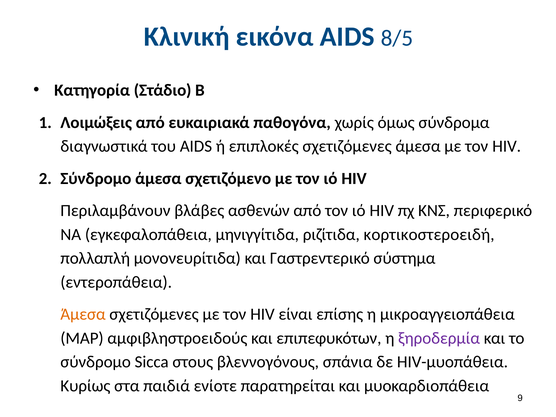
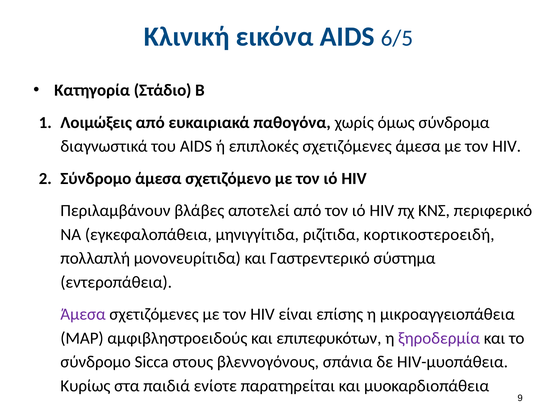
8/5: 8/5 -> 6/5 (397, 38)
ασθενών: ασθενών -> αποτελεί (259, 211)
Άμεσα colour: orange -> purple (83, 314)
